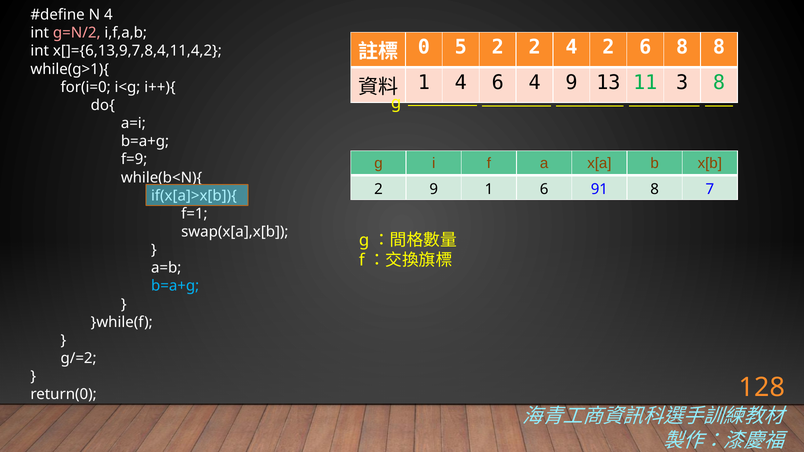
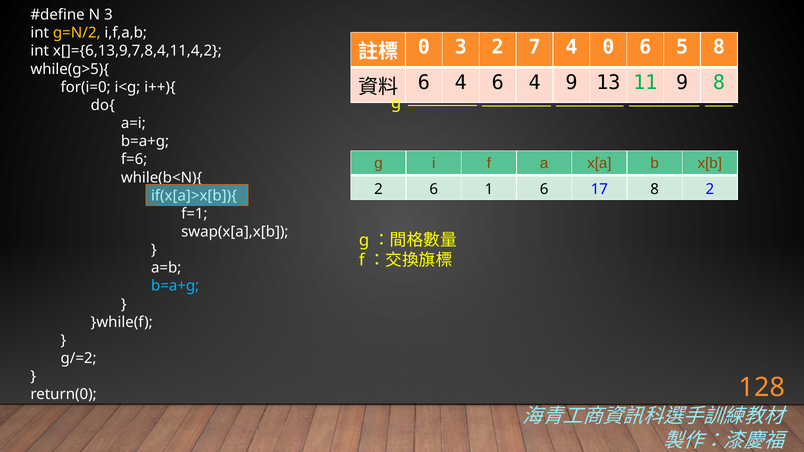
N 4: 4 -> 3 (108, 15)
g=N/2 colour: pink -> yellow (77, 33)
0 5: 5 -> 3 (461, 47)
2 2: 2 -> 7 (535, 47)
4 2: 2 -> 0 (608, 47)
6 8: 8 -> 5 (682, 47)
while(g>1){: while(g>1){ -> while(g>5){ (70, 69)
1: 1 -> 6 (424, 82)
11 3: 3 -> 9 (682, 82)
f=9: f=9 -> f=6 (134, 160)
2 9: 9 -> 6 (434, 190)
91: 91 -> 17 (599, 190)
8 7: 7 -> 2 (710, 190)
